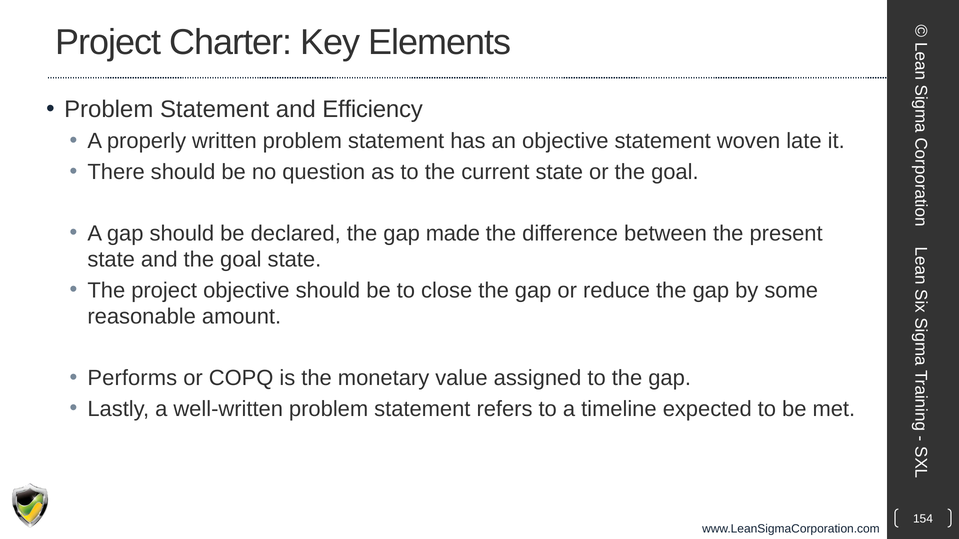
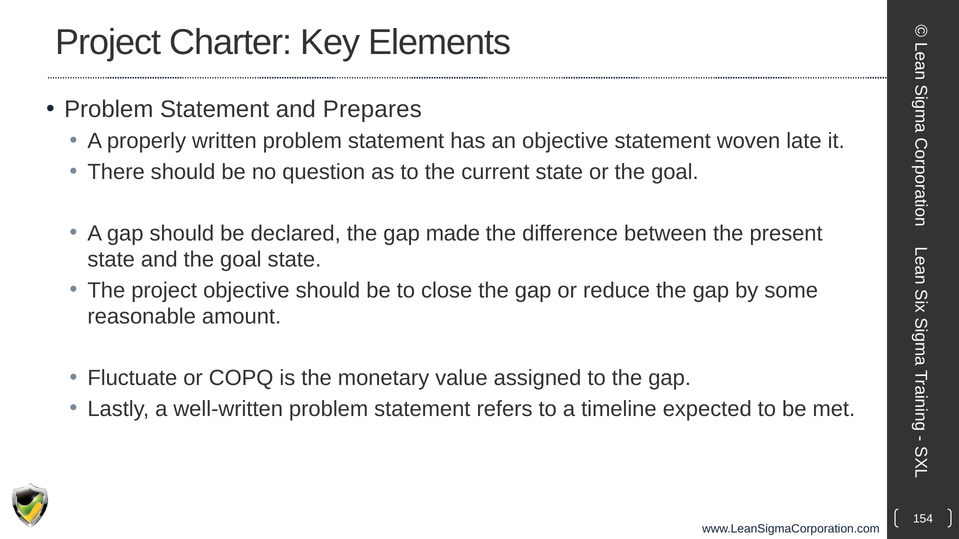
Efficiency: Efficiency -> Prepares (372, 110)
Performs: Performs -> Fluctuate (132, 378)
